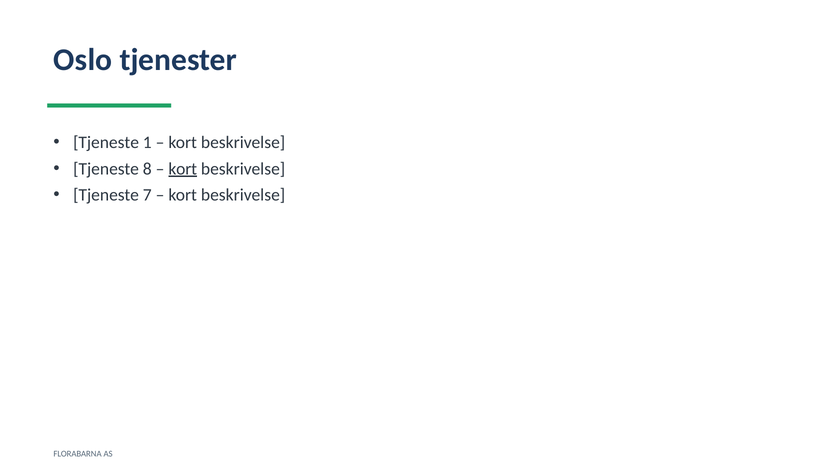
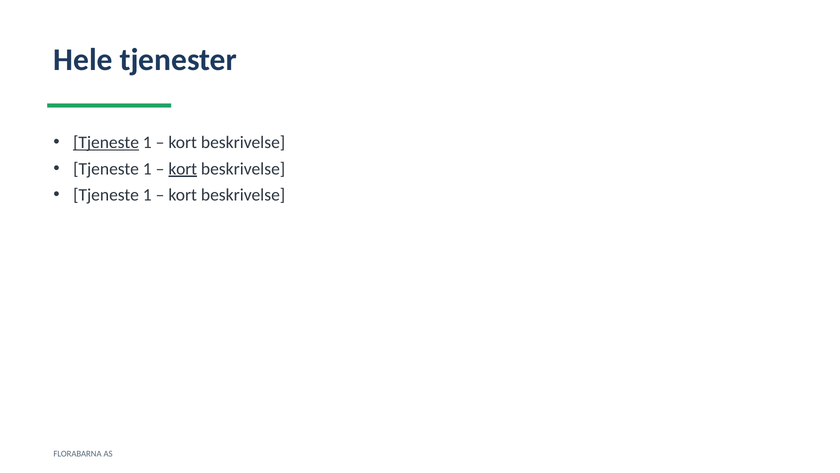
Oslo: Oslo -> Hele (83, 60)
Tjeneste underline: none -> present (106, 142)
8: 8 -> 1 (147, 169)
7: 7 -> 1 (147, 195)
